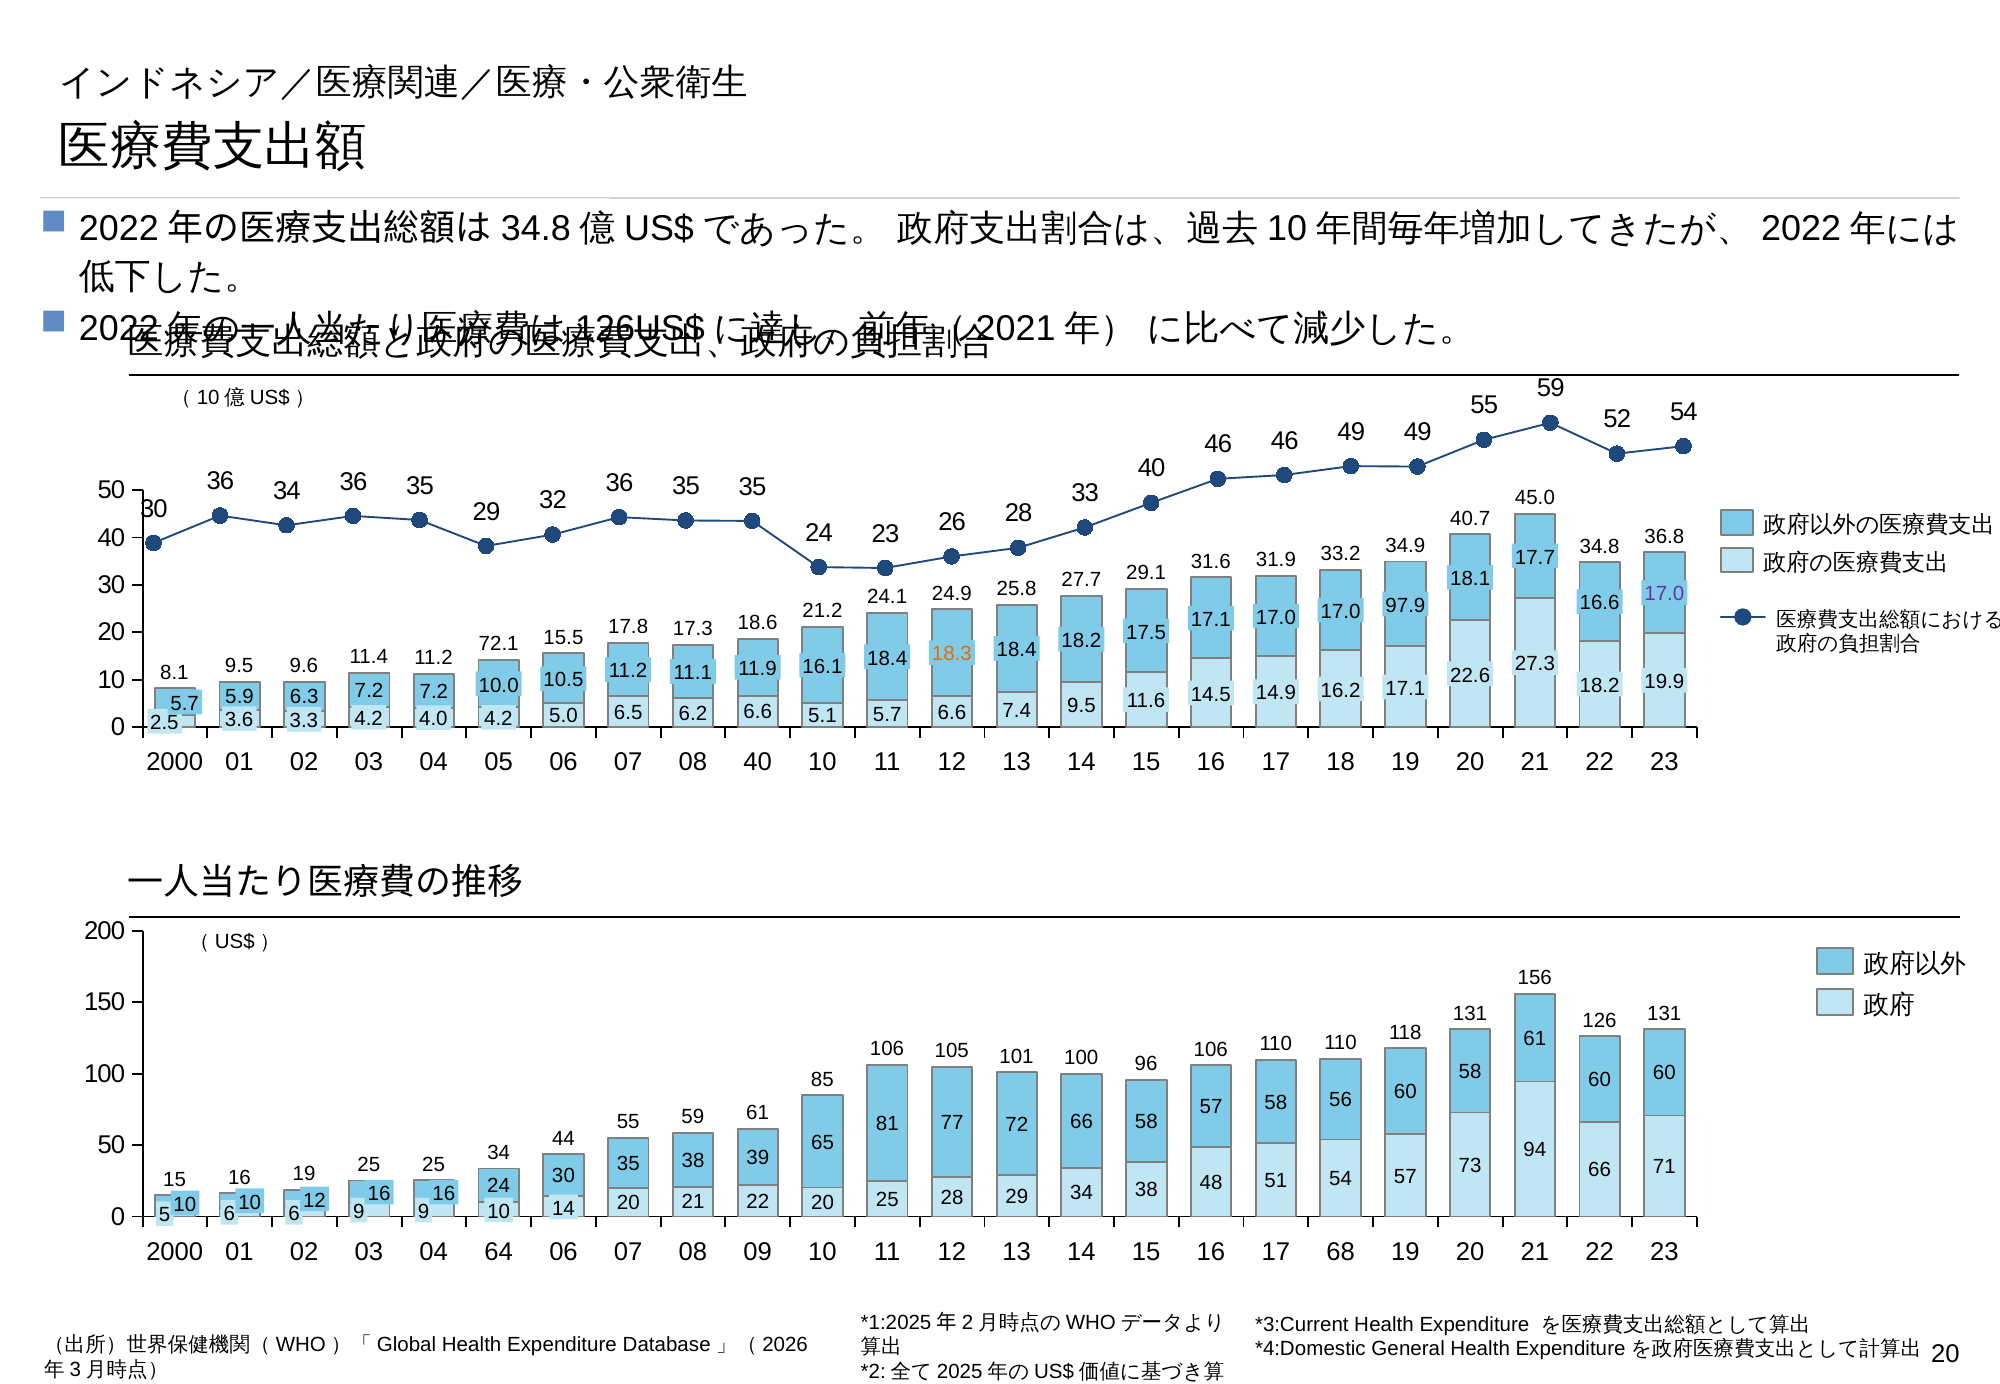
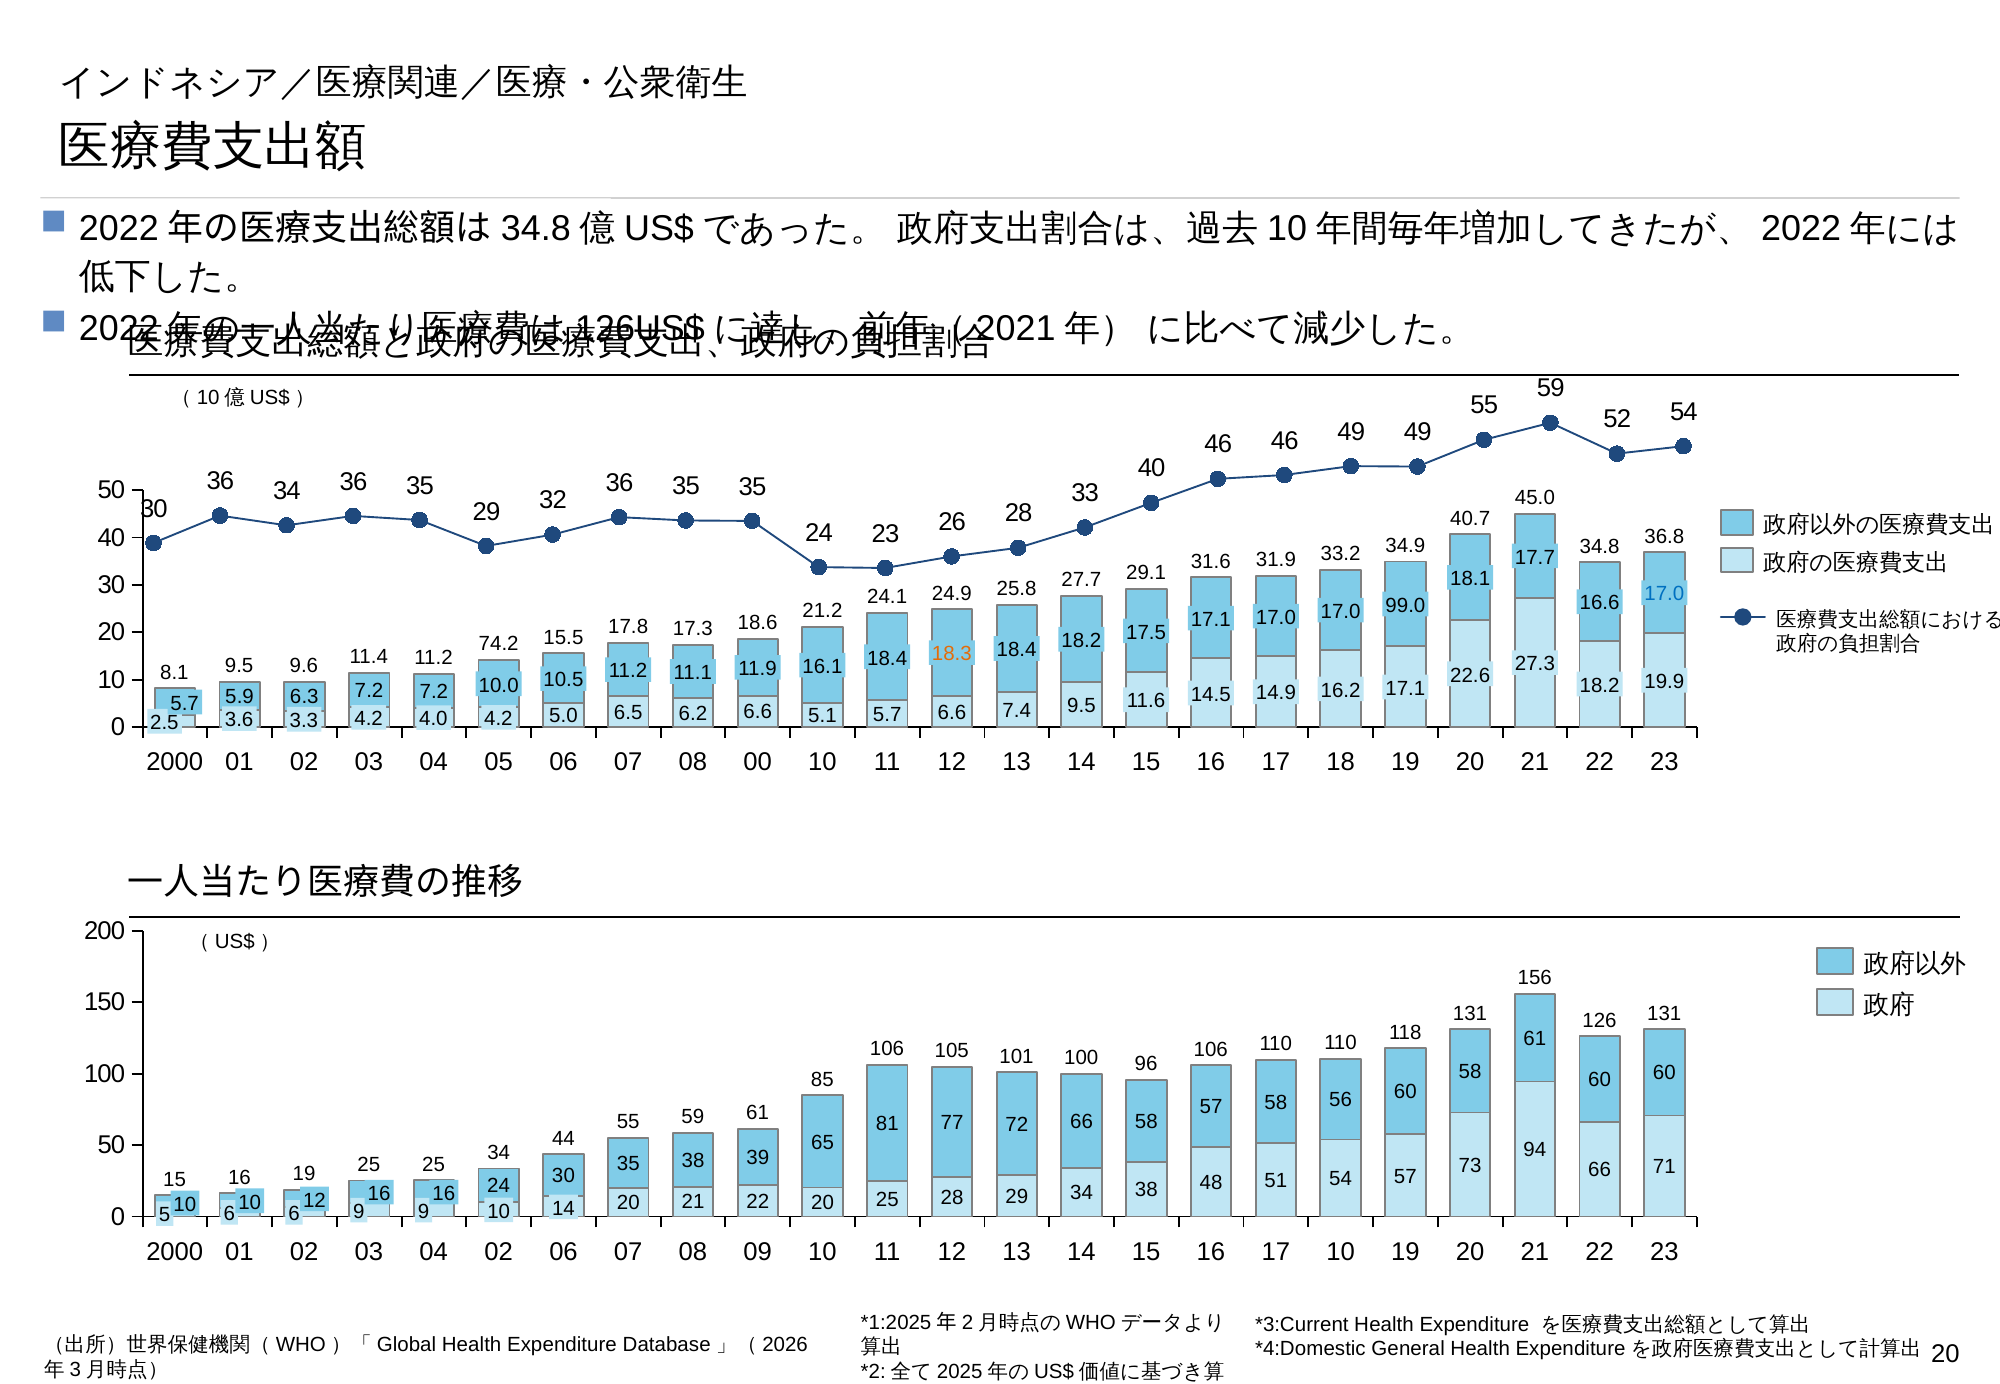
17.0 colour: purple -> blue (1664, 594)
97.9: 97.9 -> 99.0 (1405, 606)
72.1: 72.1 -> 74.2 (499, 644)
08 40: 40 -> 00 (758, 762)
04 64: 64 -> 02 (499, 1252)
17 68: 68 -> 10 (1341, 1252)
